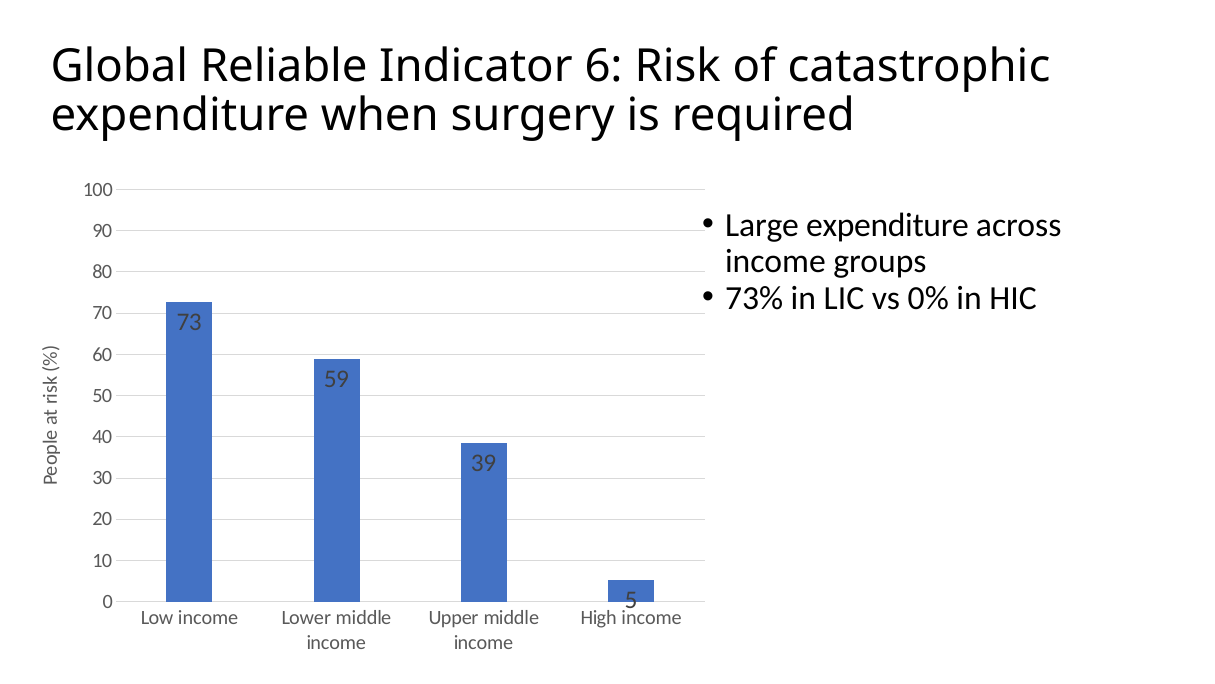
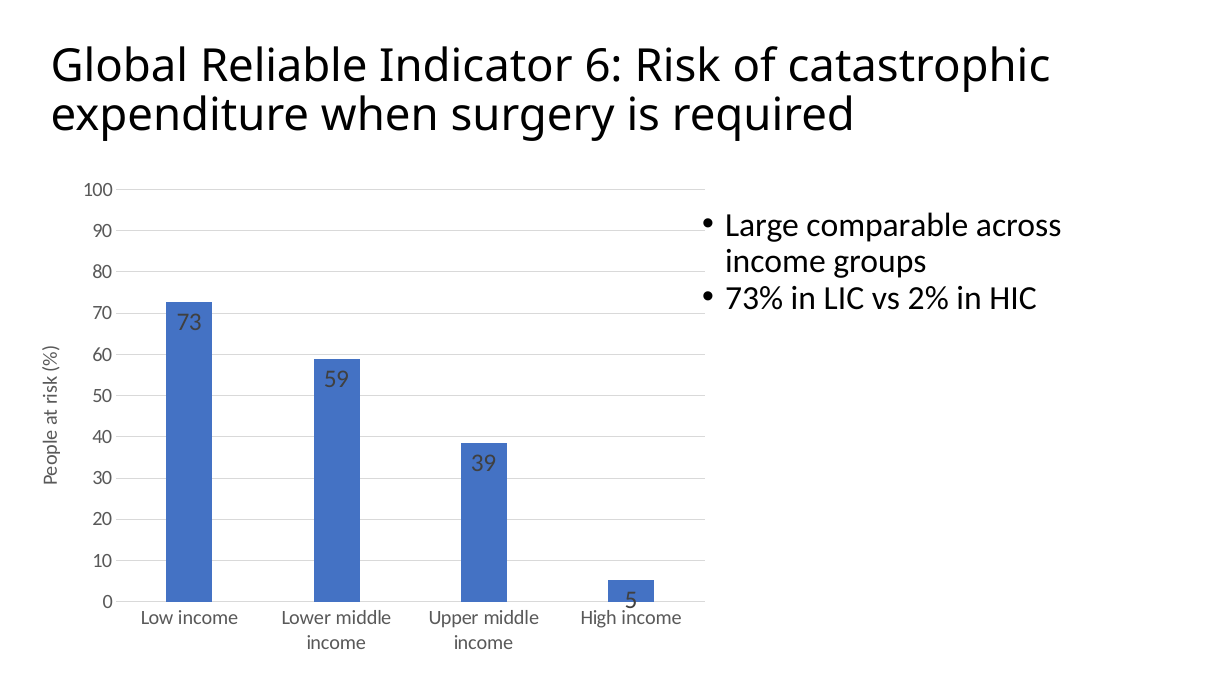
Large expenditure: expenditure -> comparable (887, 225)
0%: 0% -> 2% (928, 298)
